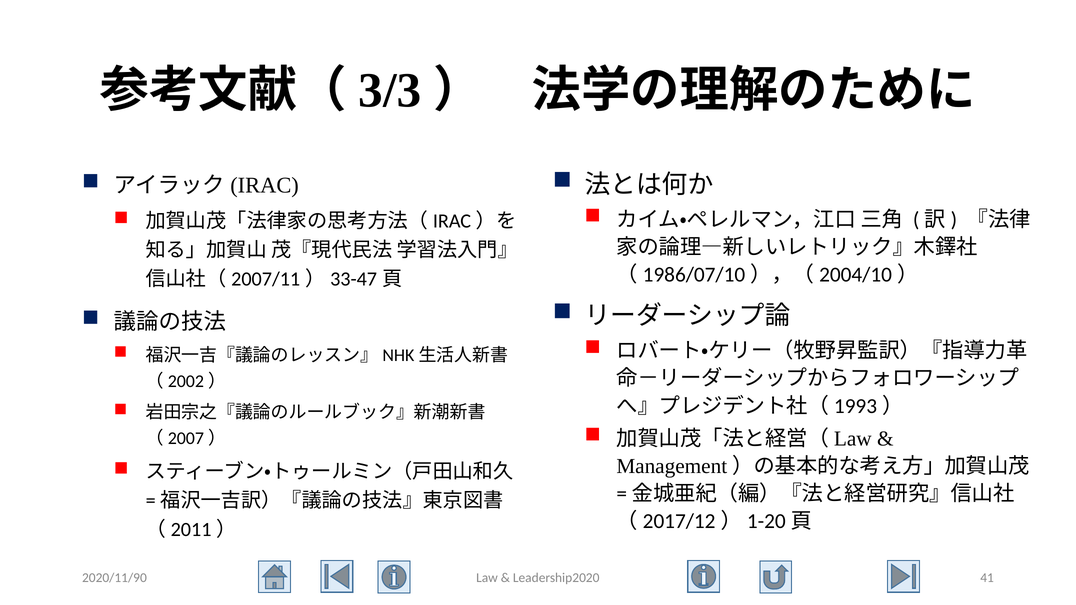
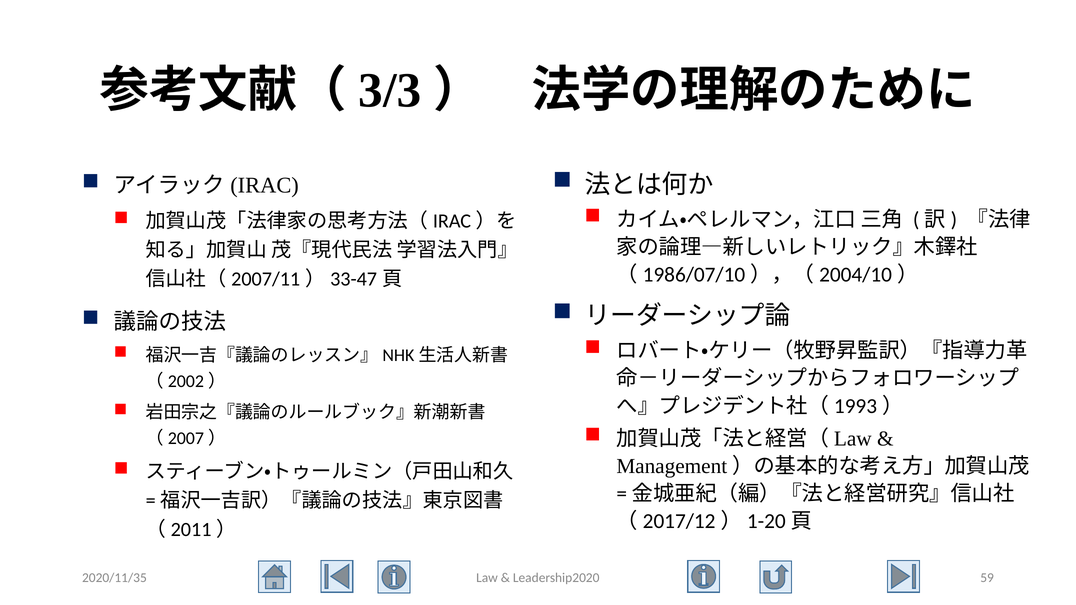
2020/11/90: 2020/11/90 -> 2020/11/35 (114, 578)
41: 41 -> 59 (987, 578)
